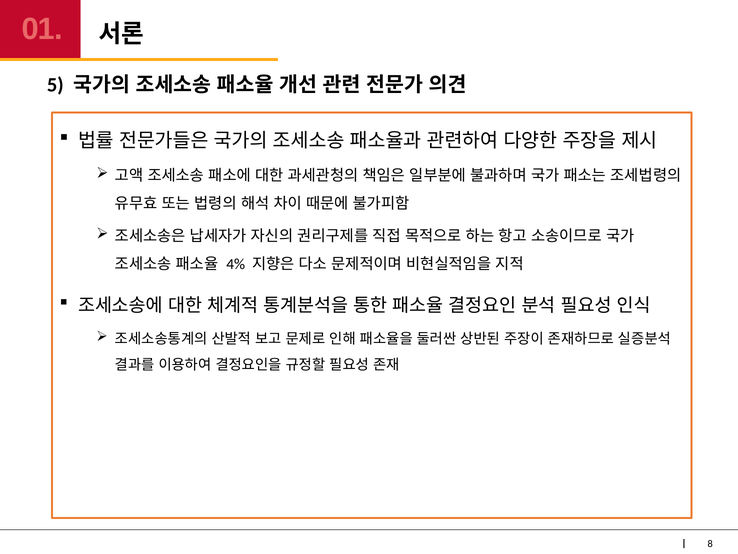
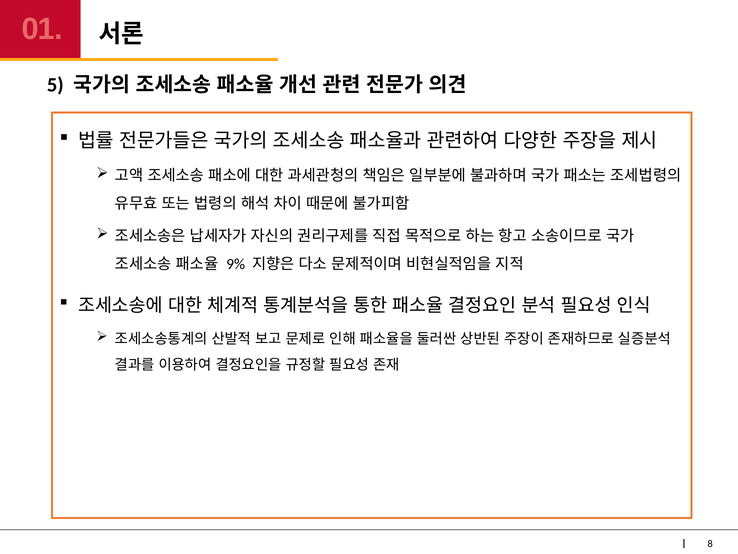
4%: 4% -> 9% (236, 264)
